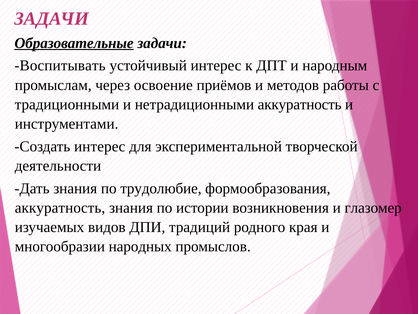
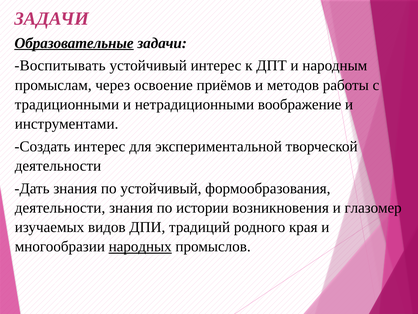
нетрадиционными аккуратность: аккуратность -> воображение (300, 104)
по трудолюбие: трудолюбие -> устойчивый (161, 188)
аккуратность: аккуратность -> деятельности (60, 207)
народных underline: none -> present (140, 246)
